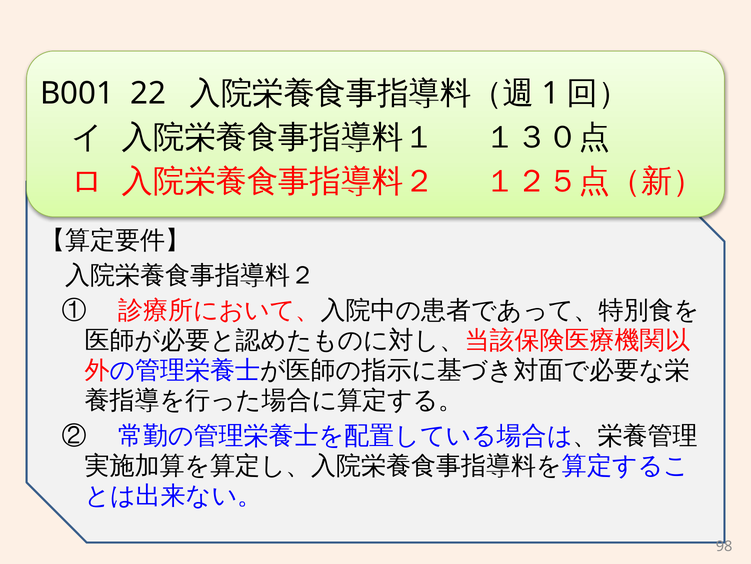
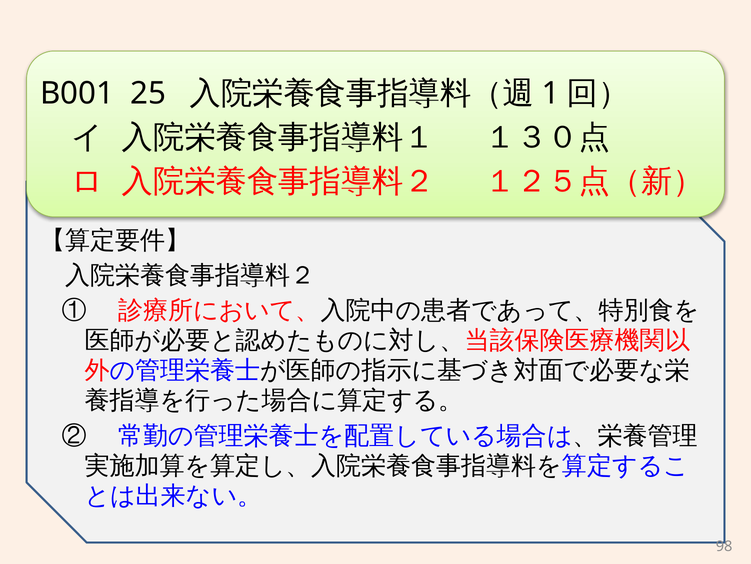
22: 22 -> 25 (148, 93)
